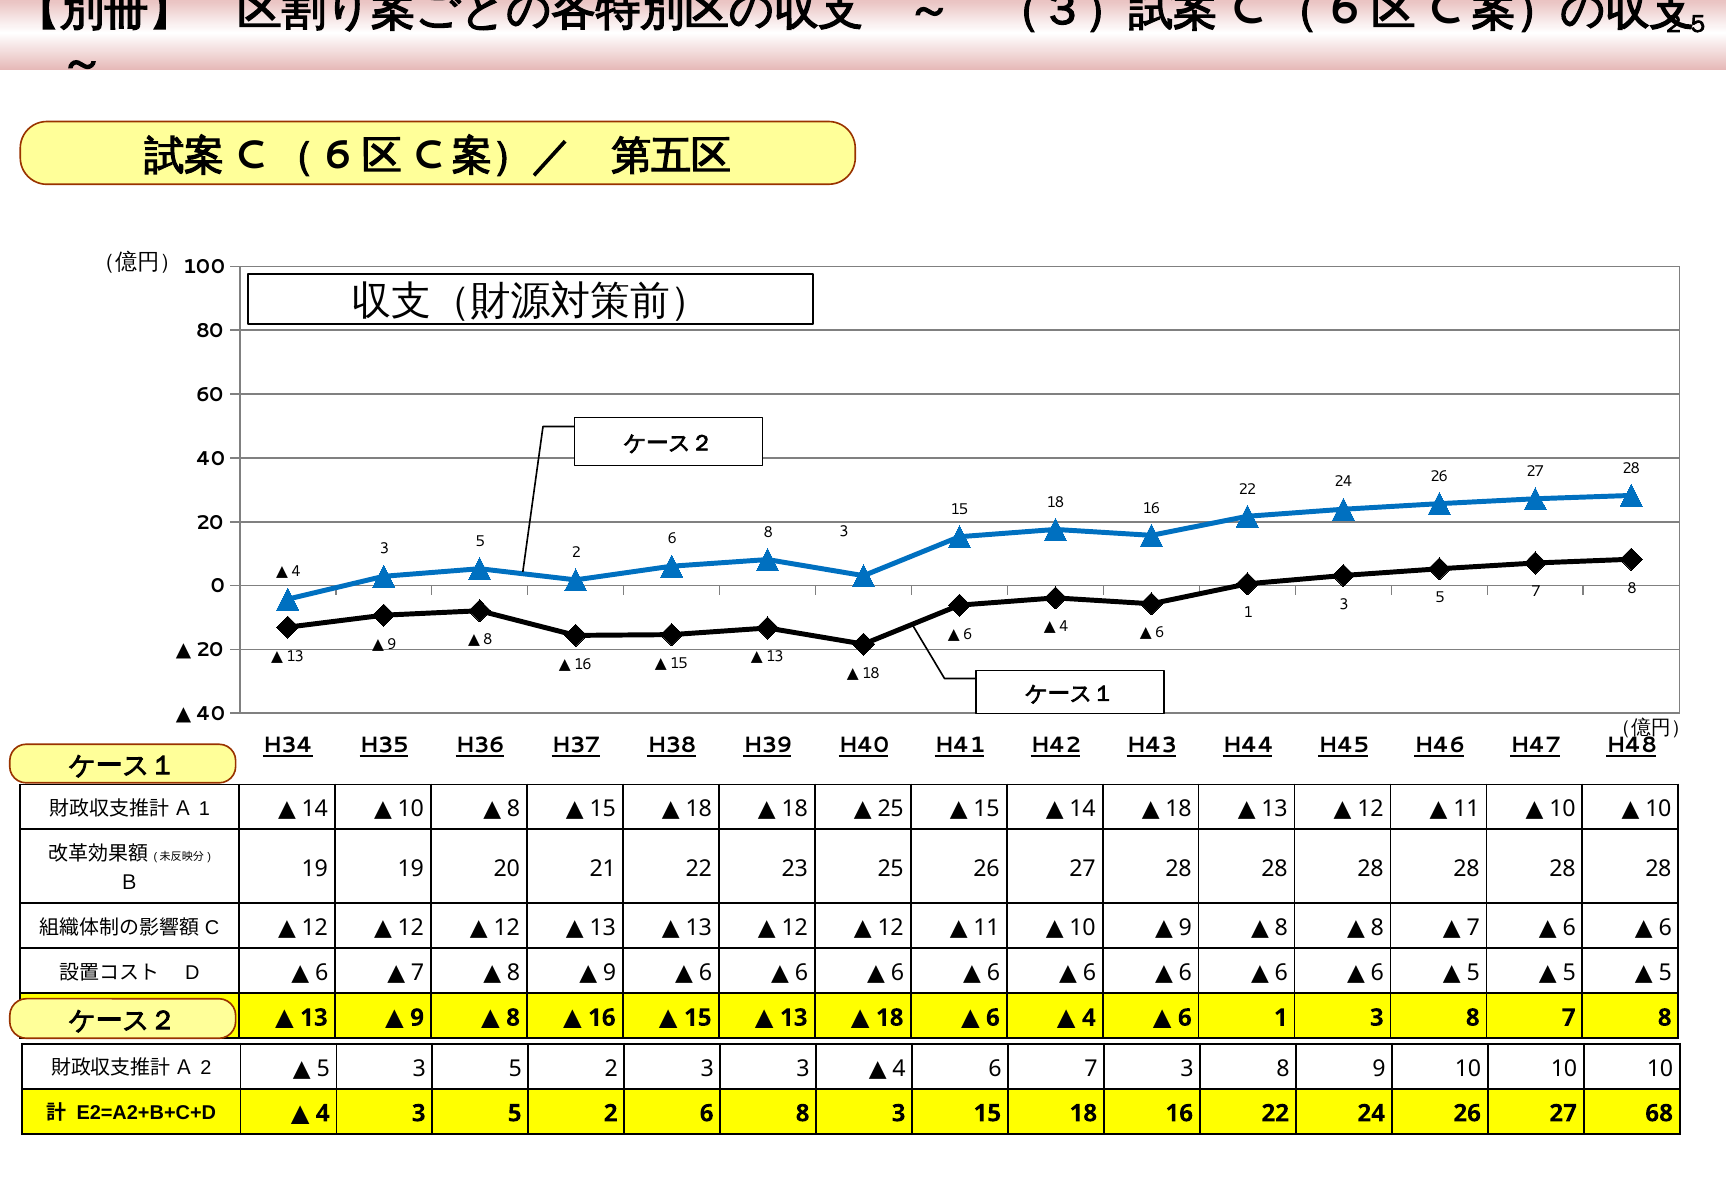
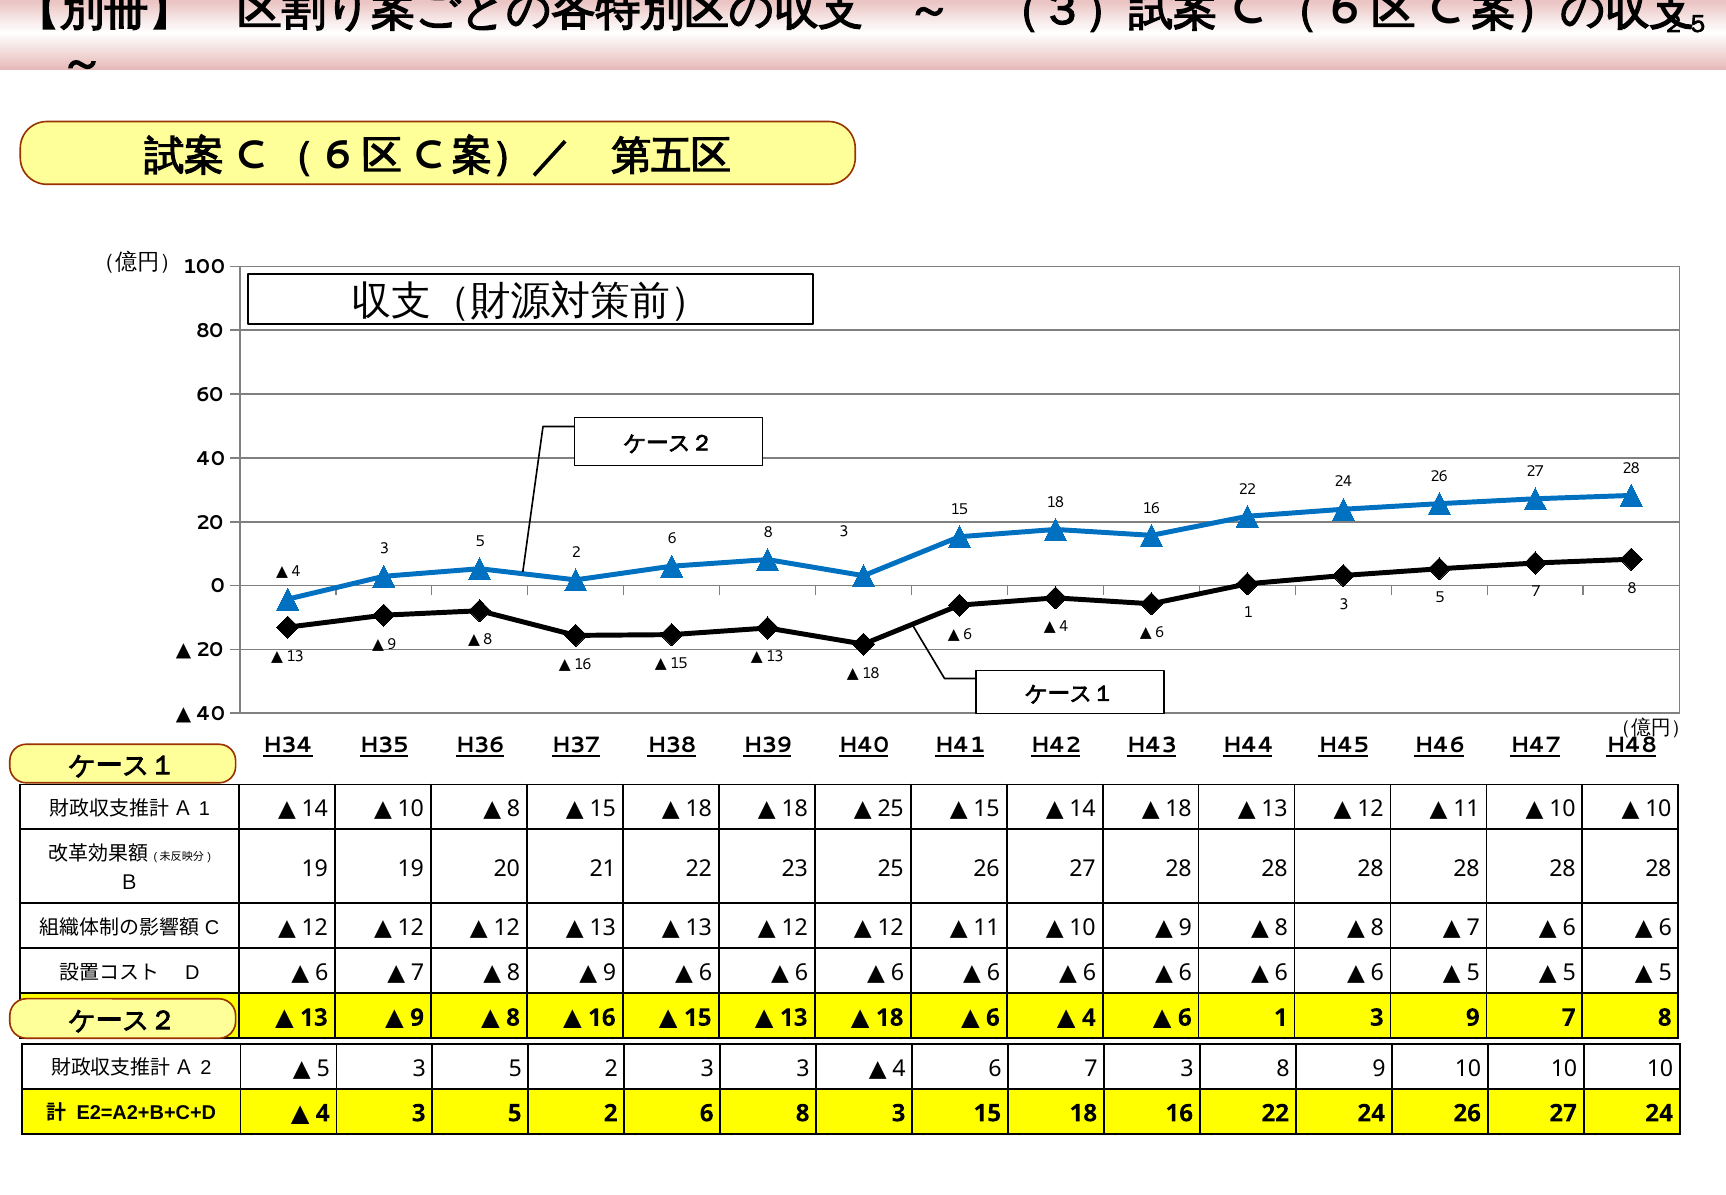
1 3 8: 8 -> 9 (1473, 1018)
27 68: 68 -> 24 (1659, 1113)
